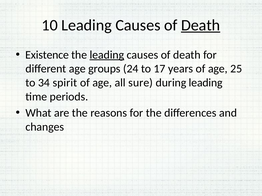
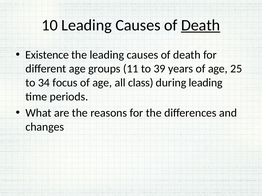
leading underline: present -> none (107, 55)
24: 24 -> 11 (131, 69)
17: 17 -> 39 (160, 69)
spirit: spirit -> focus (65, 83)
sure: sure -> class (141, 83)
